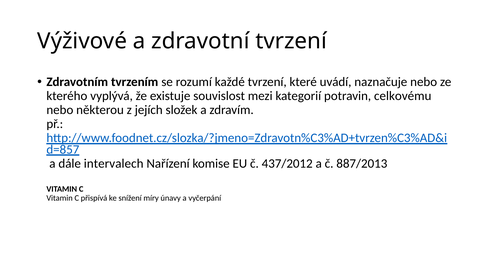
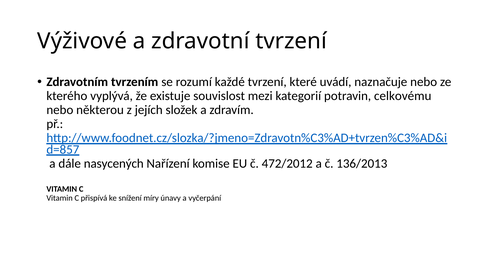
intervalech: intervalech -> nasycených (114, 163)
437/2012: 437/2012 -> 472/2012 (287, 163)
887/2013: 887/2013 -> 136/2013 (362, 163)
